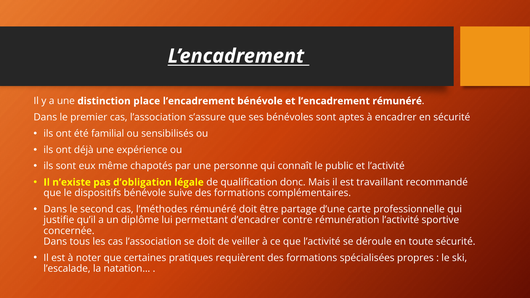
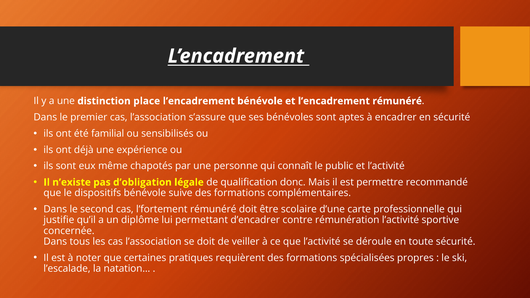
travaillant: travaillant -> permettre (380, 182)
l’méthodes: l’méthodes -> l’fortement (162, 209)
partage: partage -> scolaire (299, 209)
